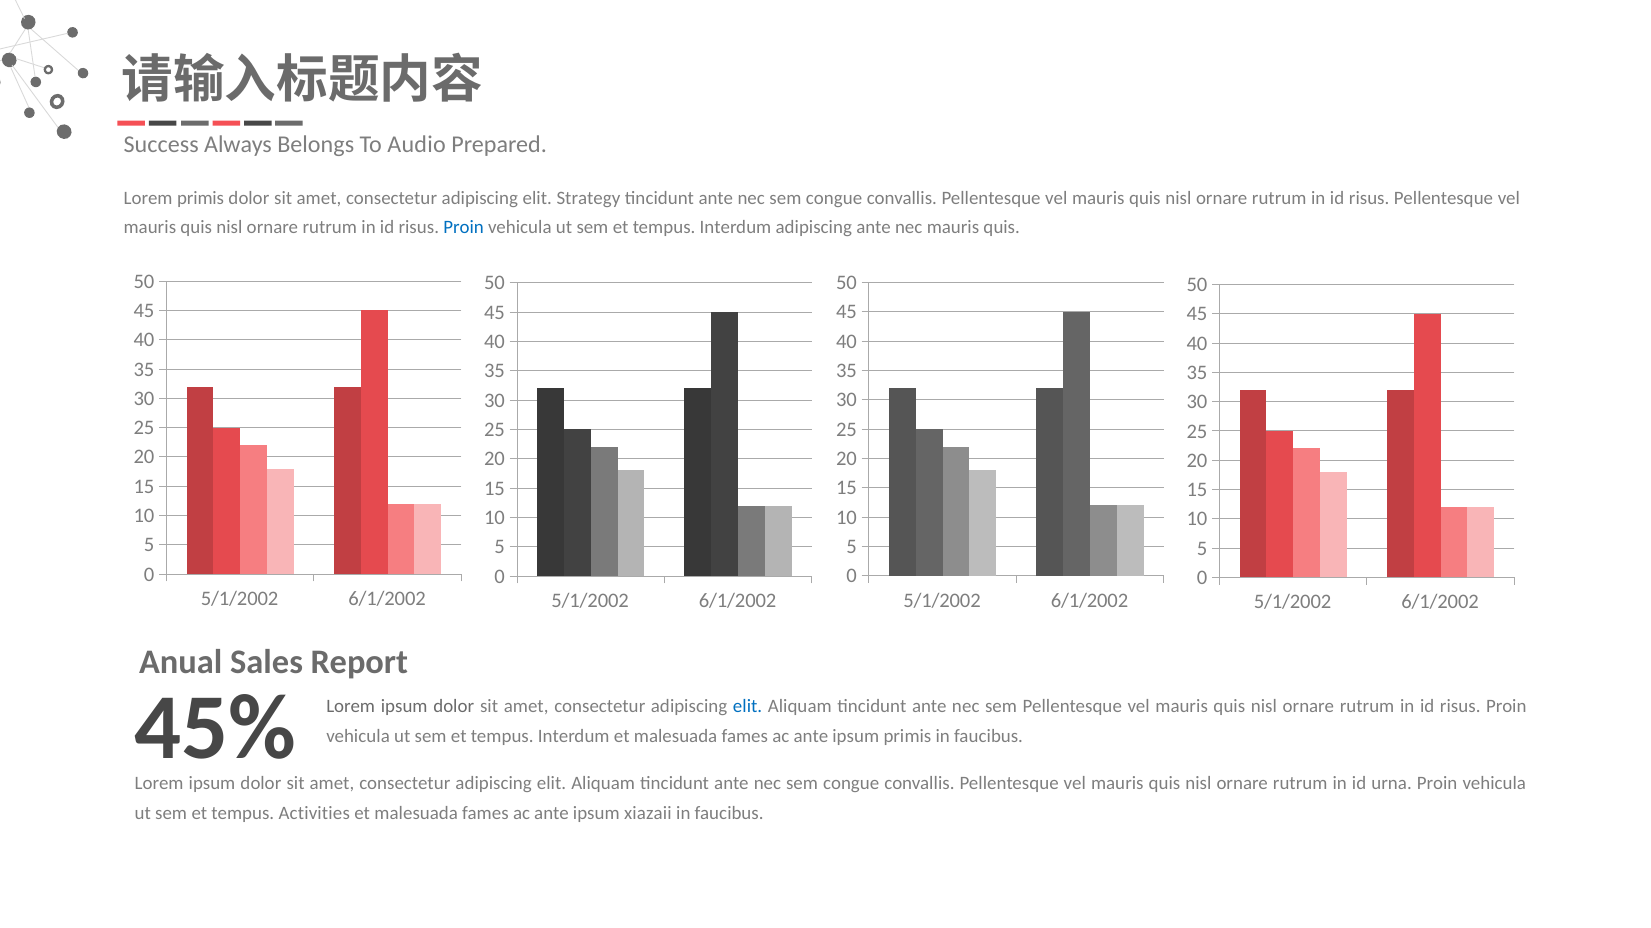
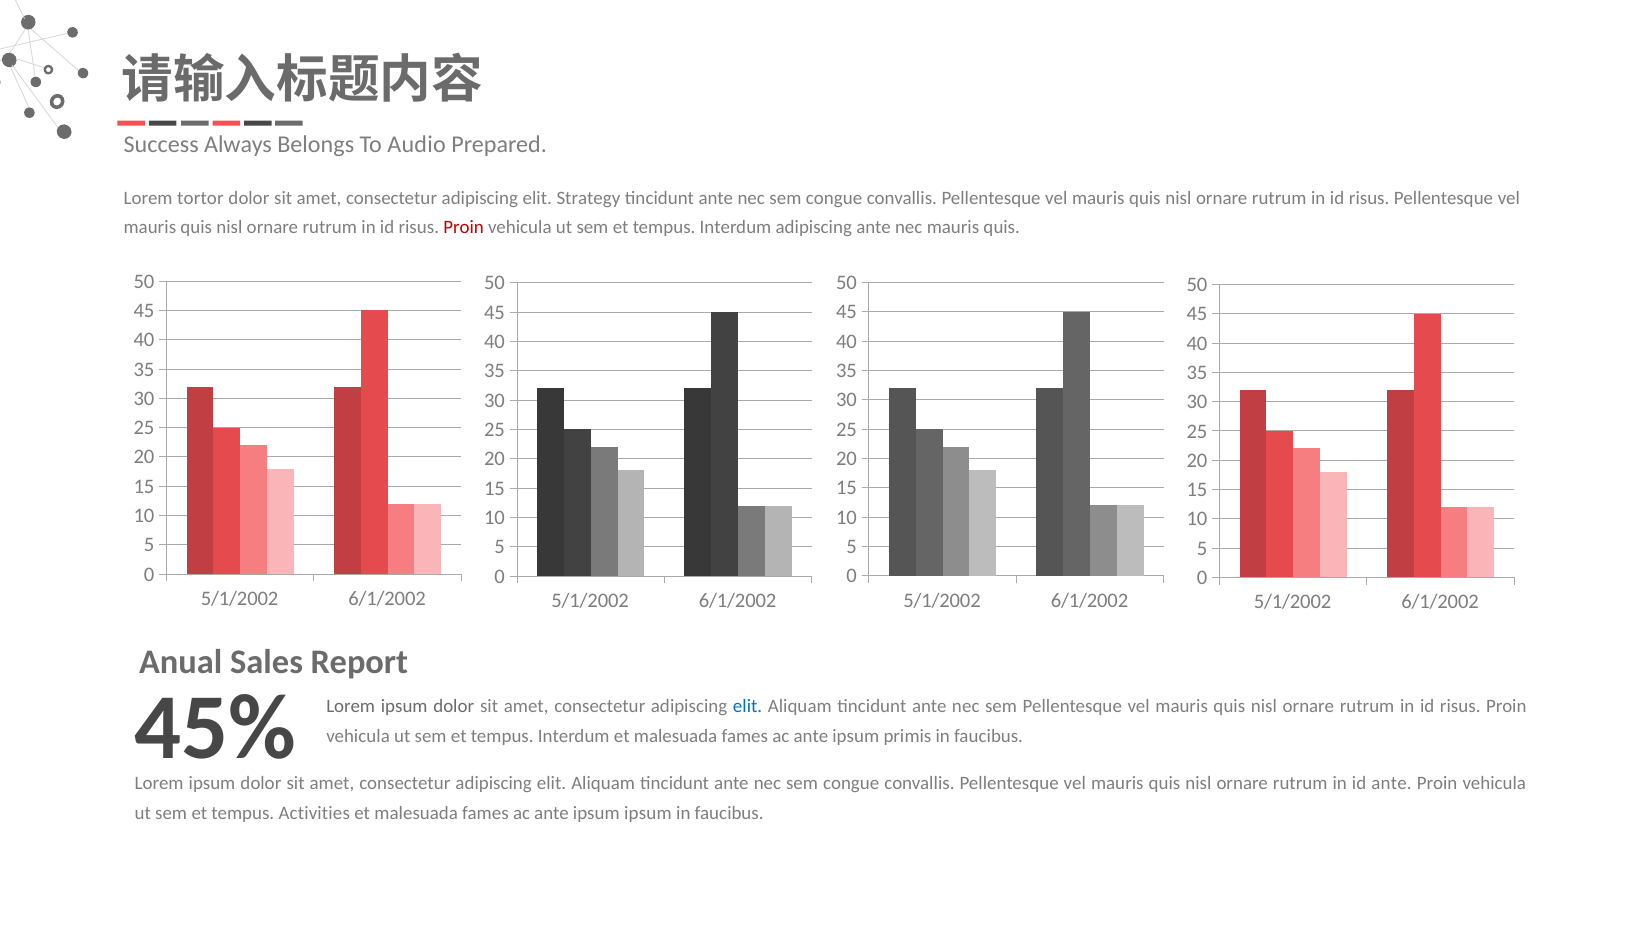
Lorem primis: primis -> tortor (200, 198)
Proin colour: blue -> red (464, 228)
id urna: urna -> ante (1391, 784)
ipsum xiazaii: xiazaii -> ipsum (648, 814)
